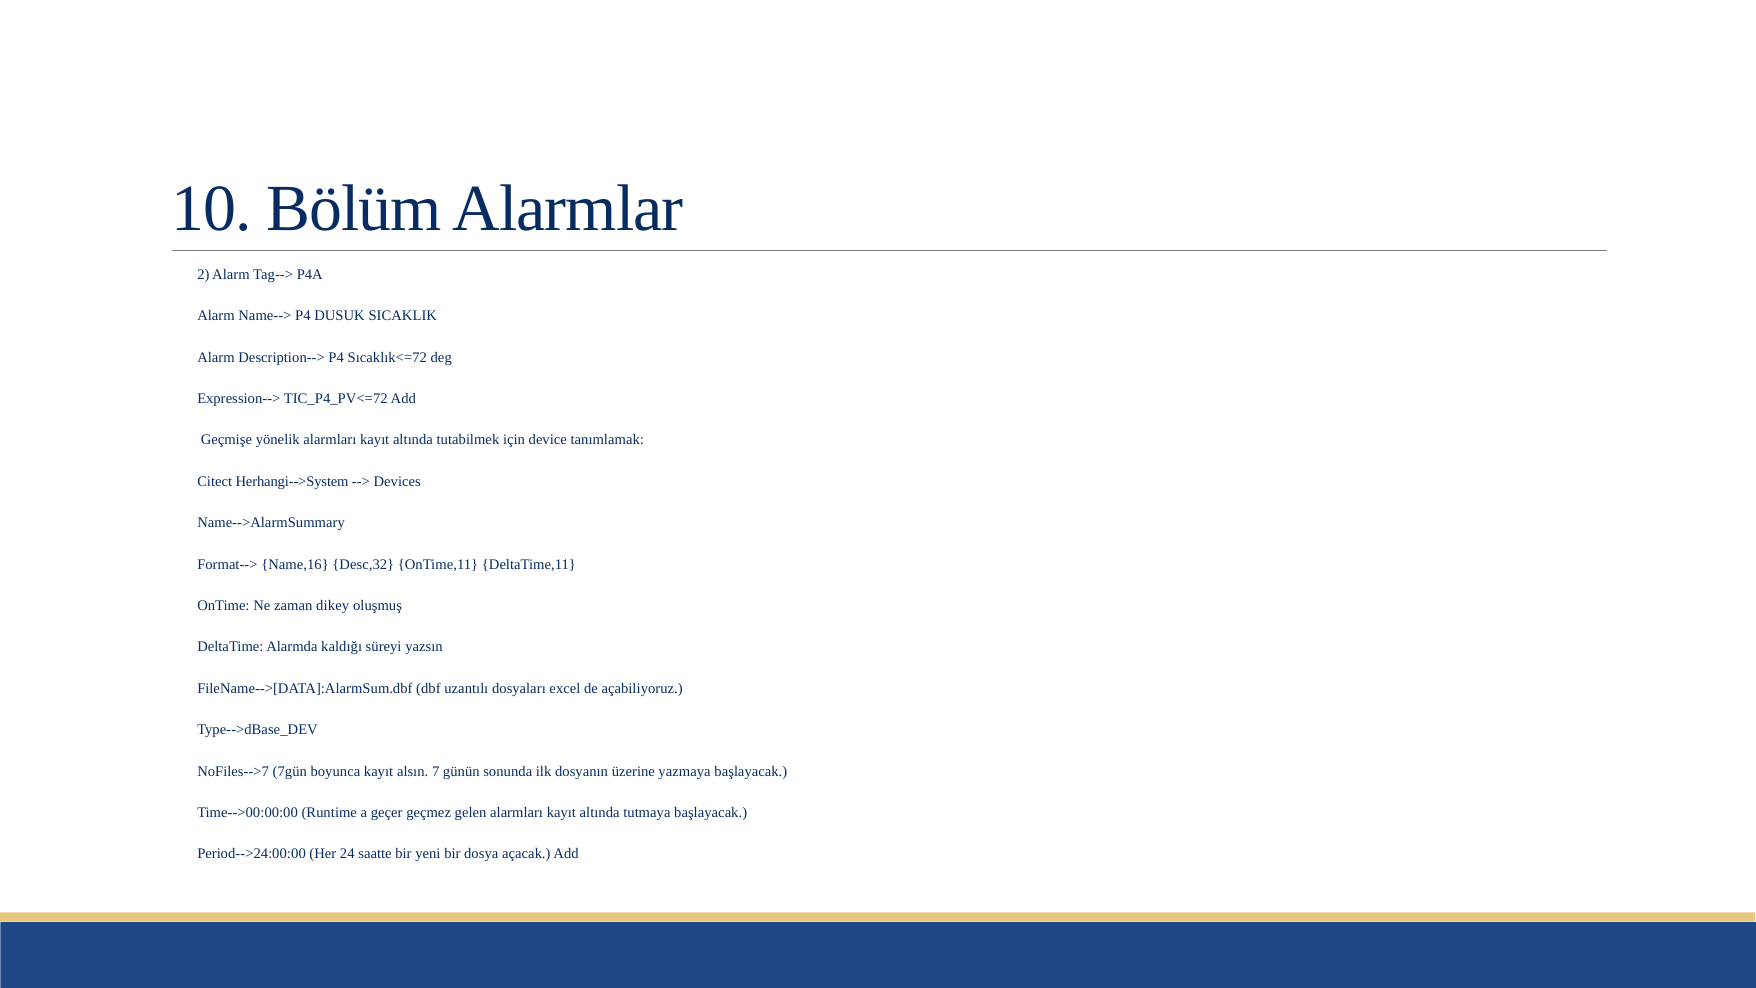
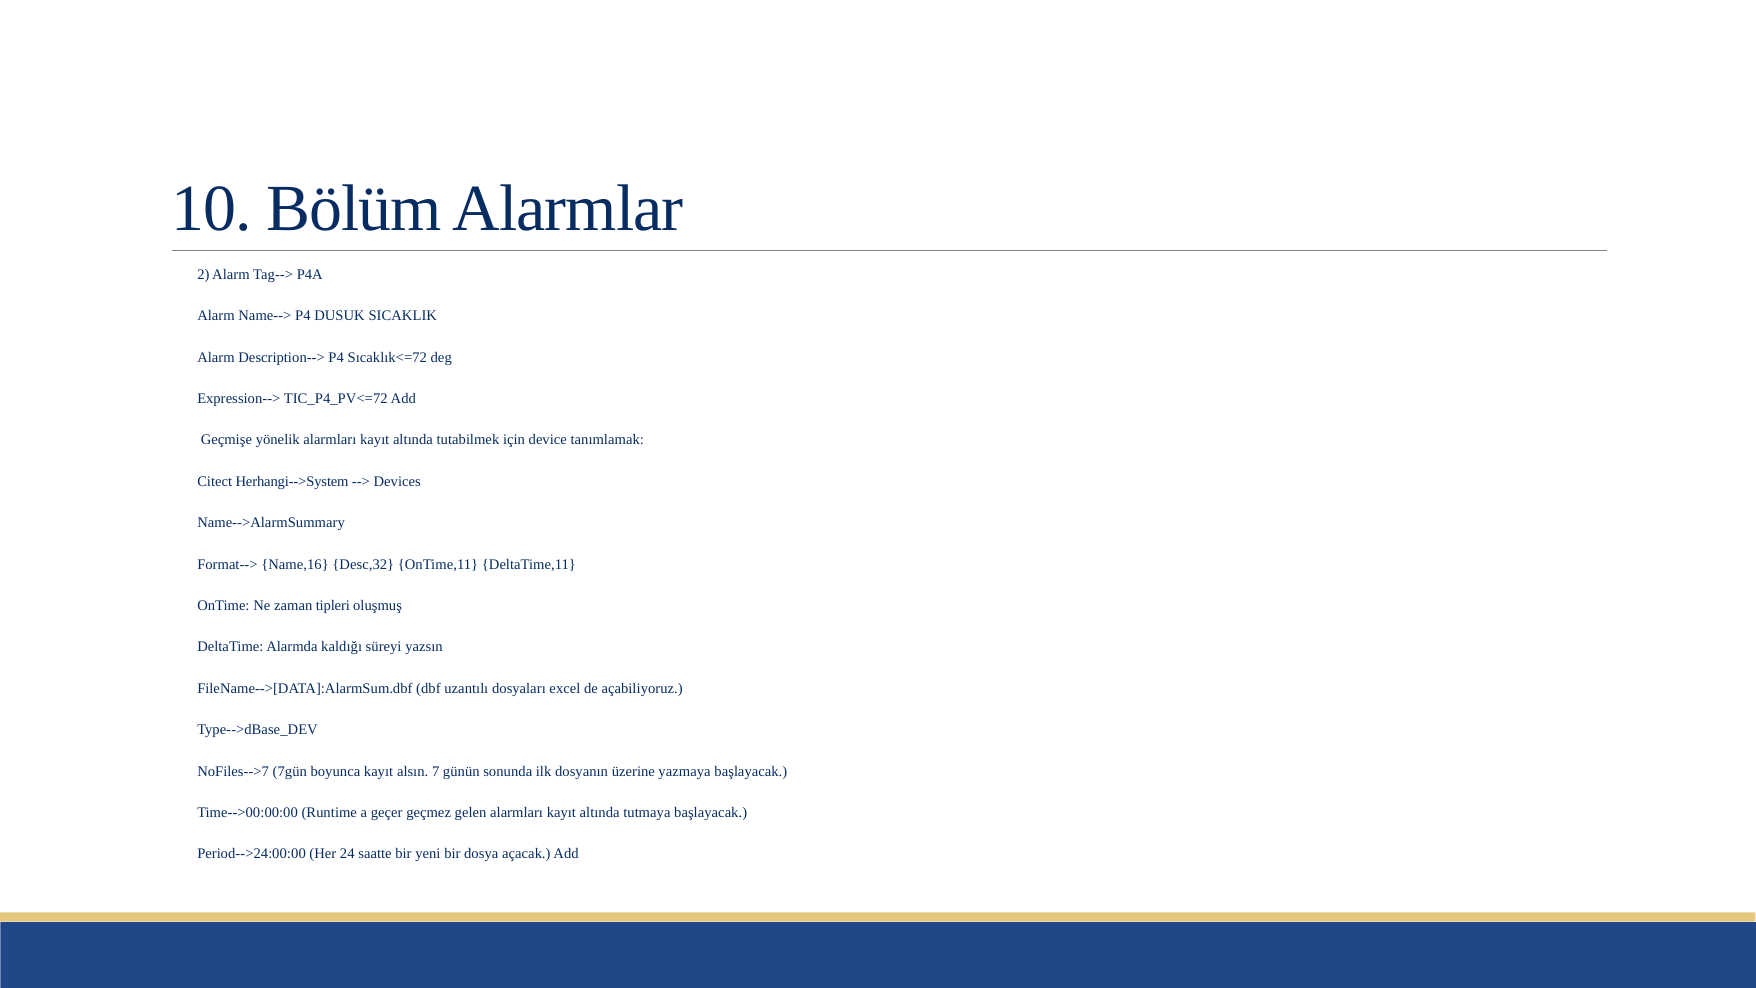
dikey: dikey -> tipleri (333, 606)
